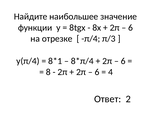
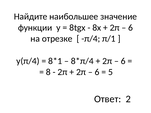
π/3: π/3 -> π/1 (109, 39)
4: 4 -> 5 (110, 72)
